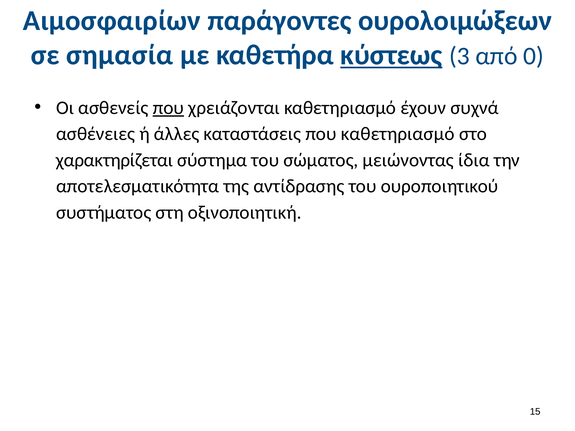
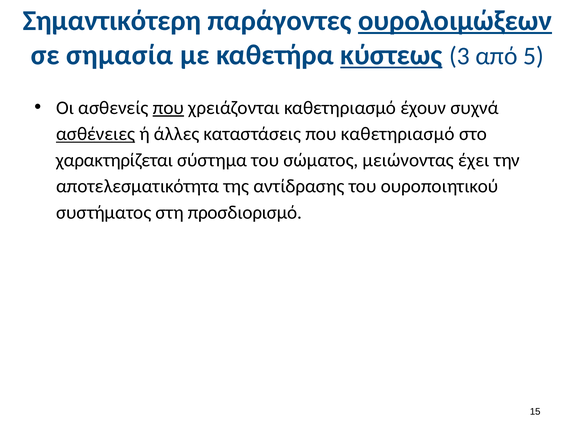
Αιμοσφαιρίων: Αιμοσφαιρίων -> Σημαντικότερη (112, 21)
ουρολοιμώξεων underline: none -> present (455, 21)
0: 0 -> 5 (534, 56)
ασθένειες underline: none -> present (96, 134)
ίδια: ίδια -> έχει (474, 160)
οξινοποιητική: οξινοποιητική -> προσδιορισμό (245, 213)
